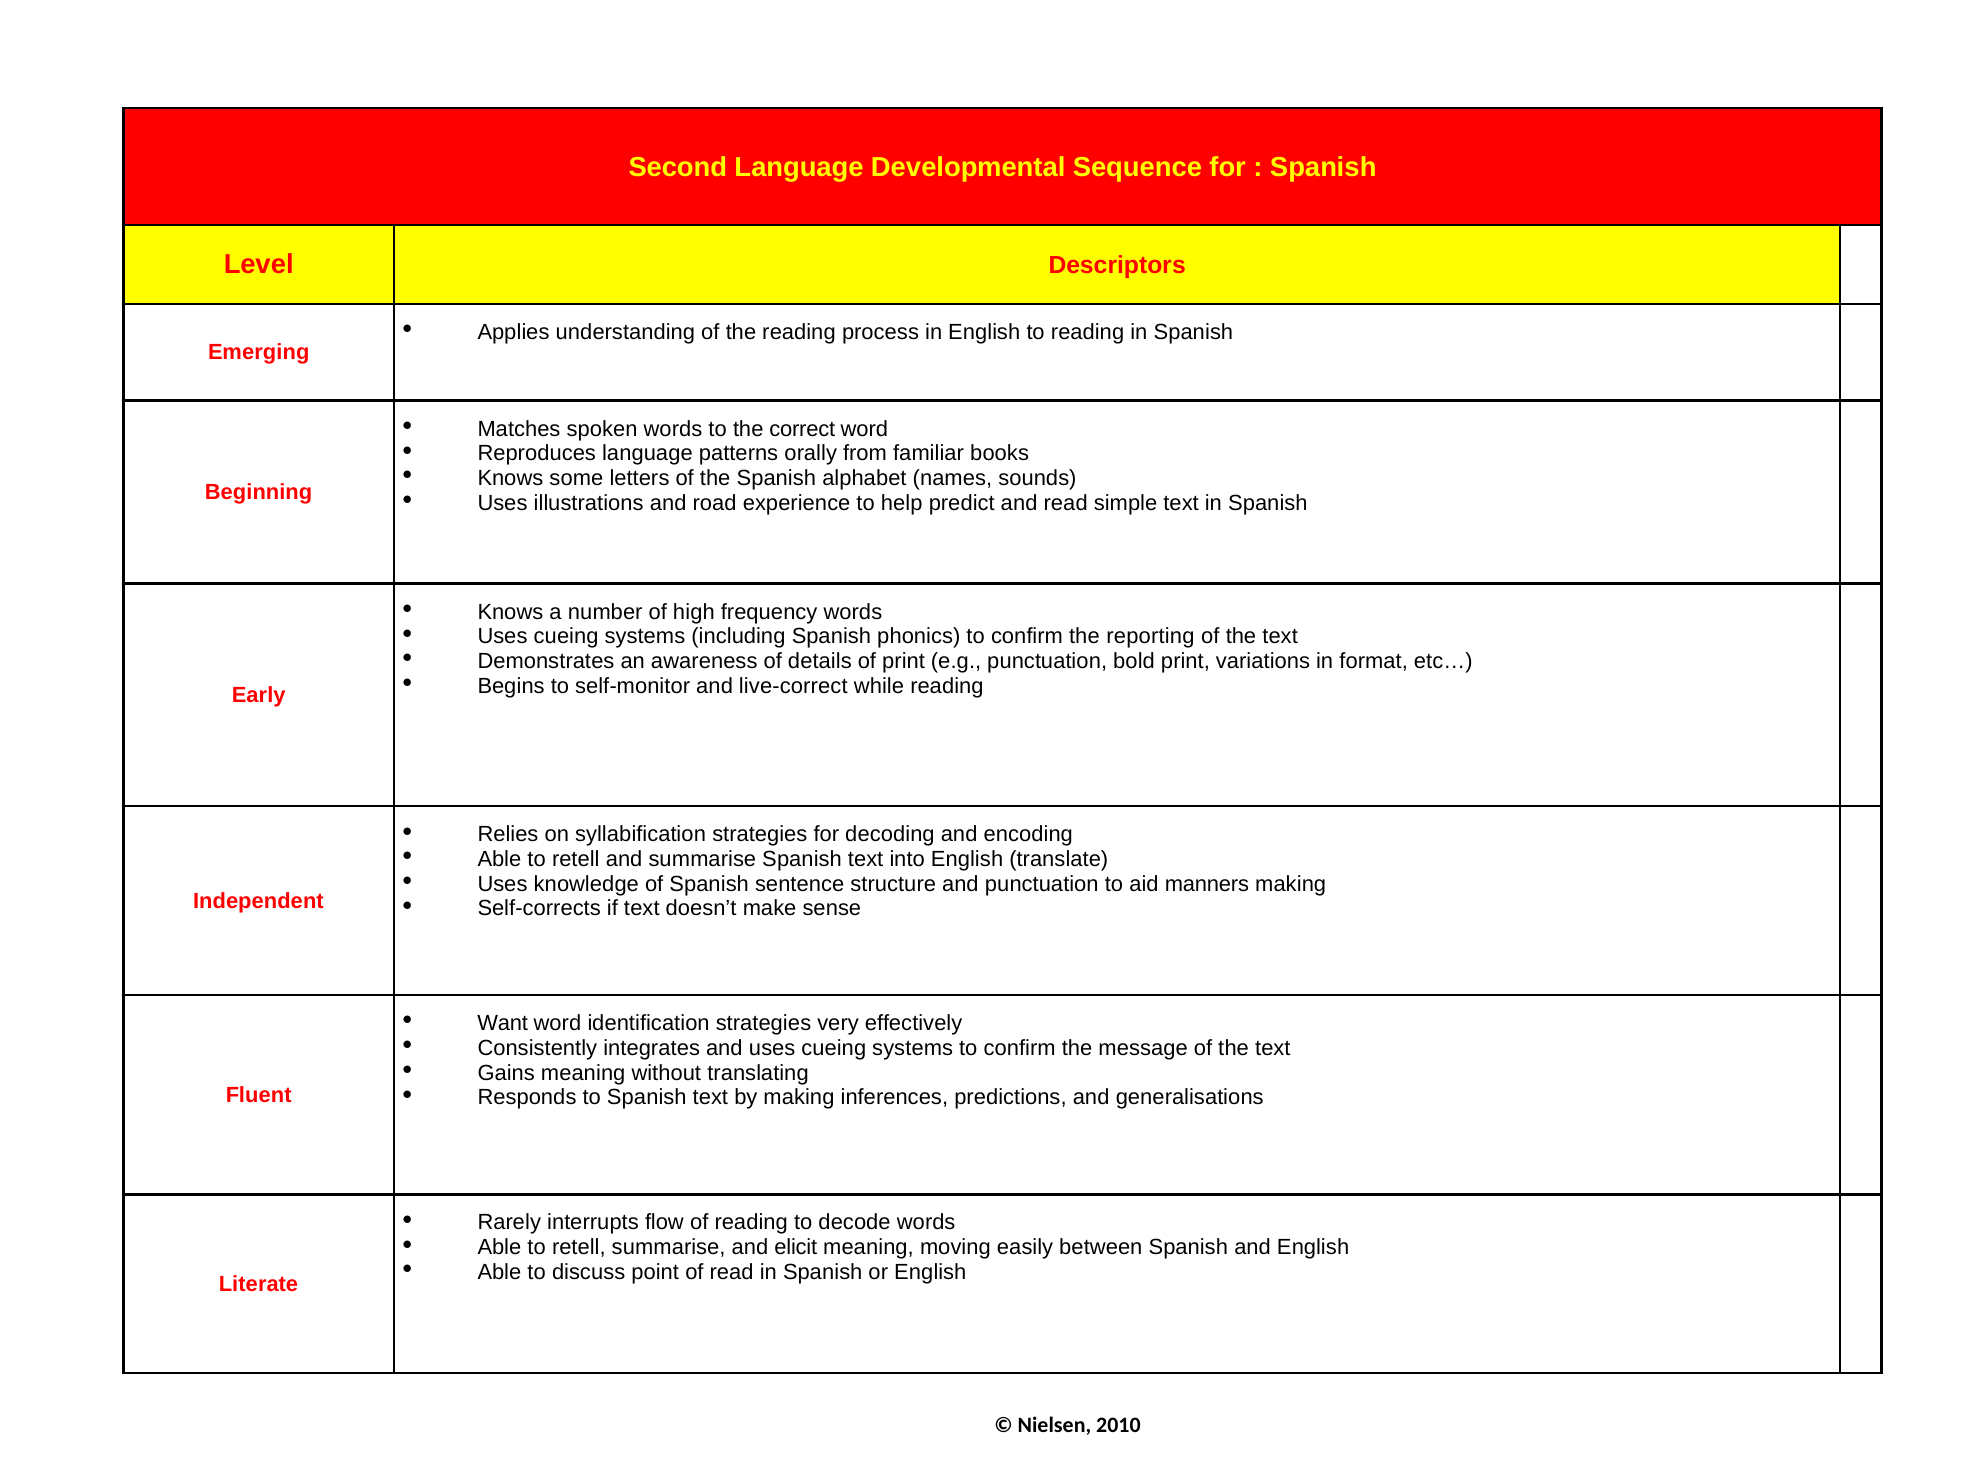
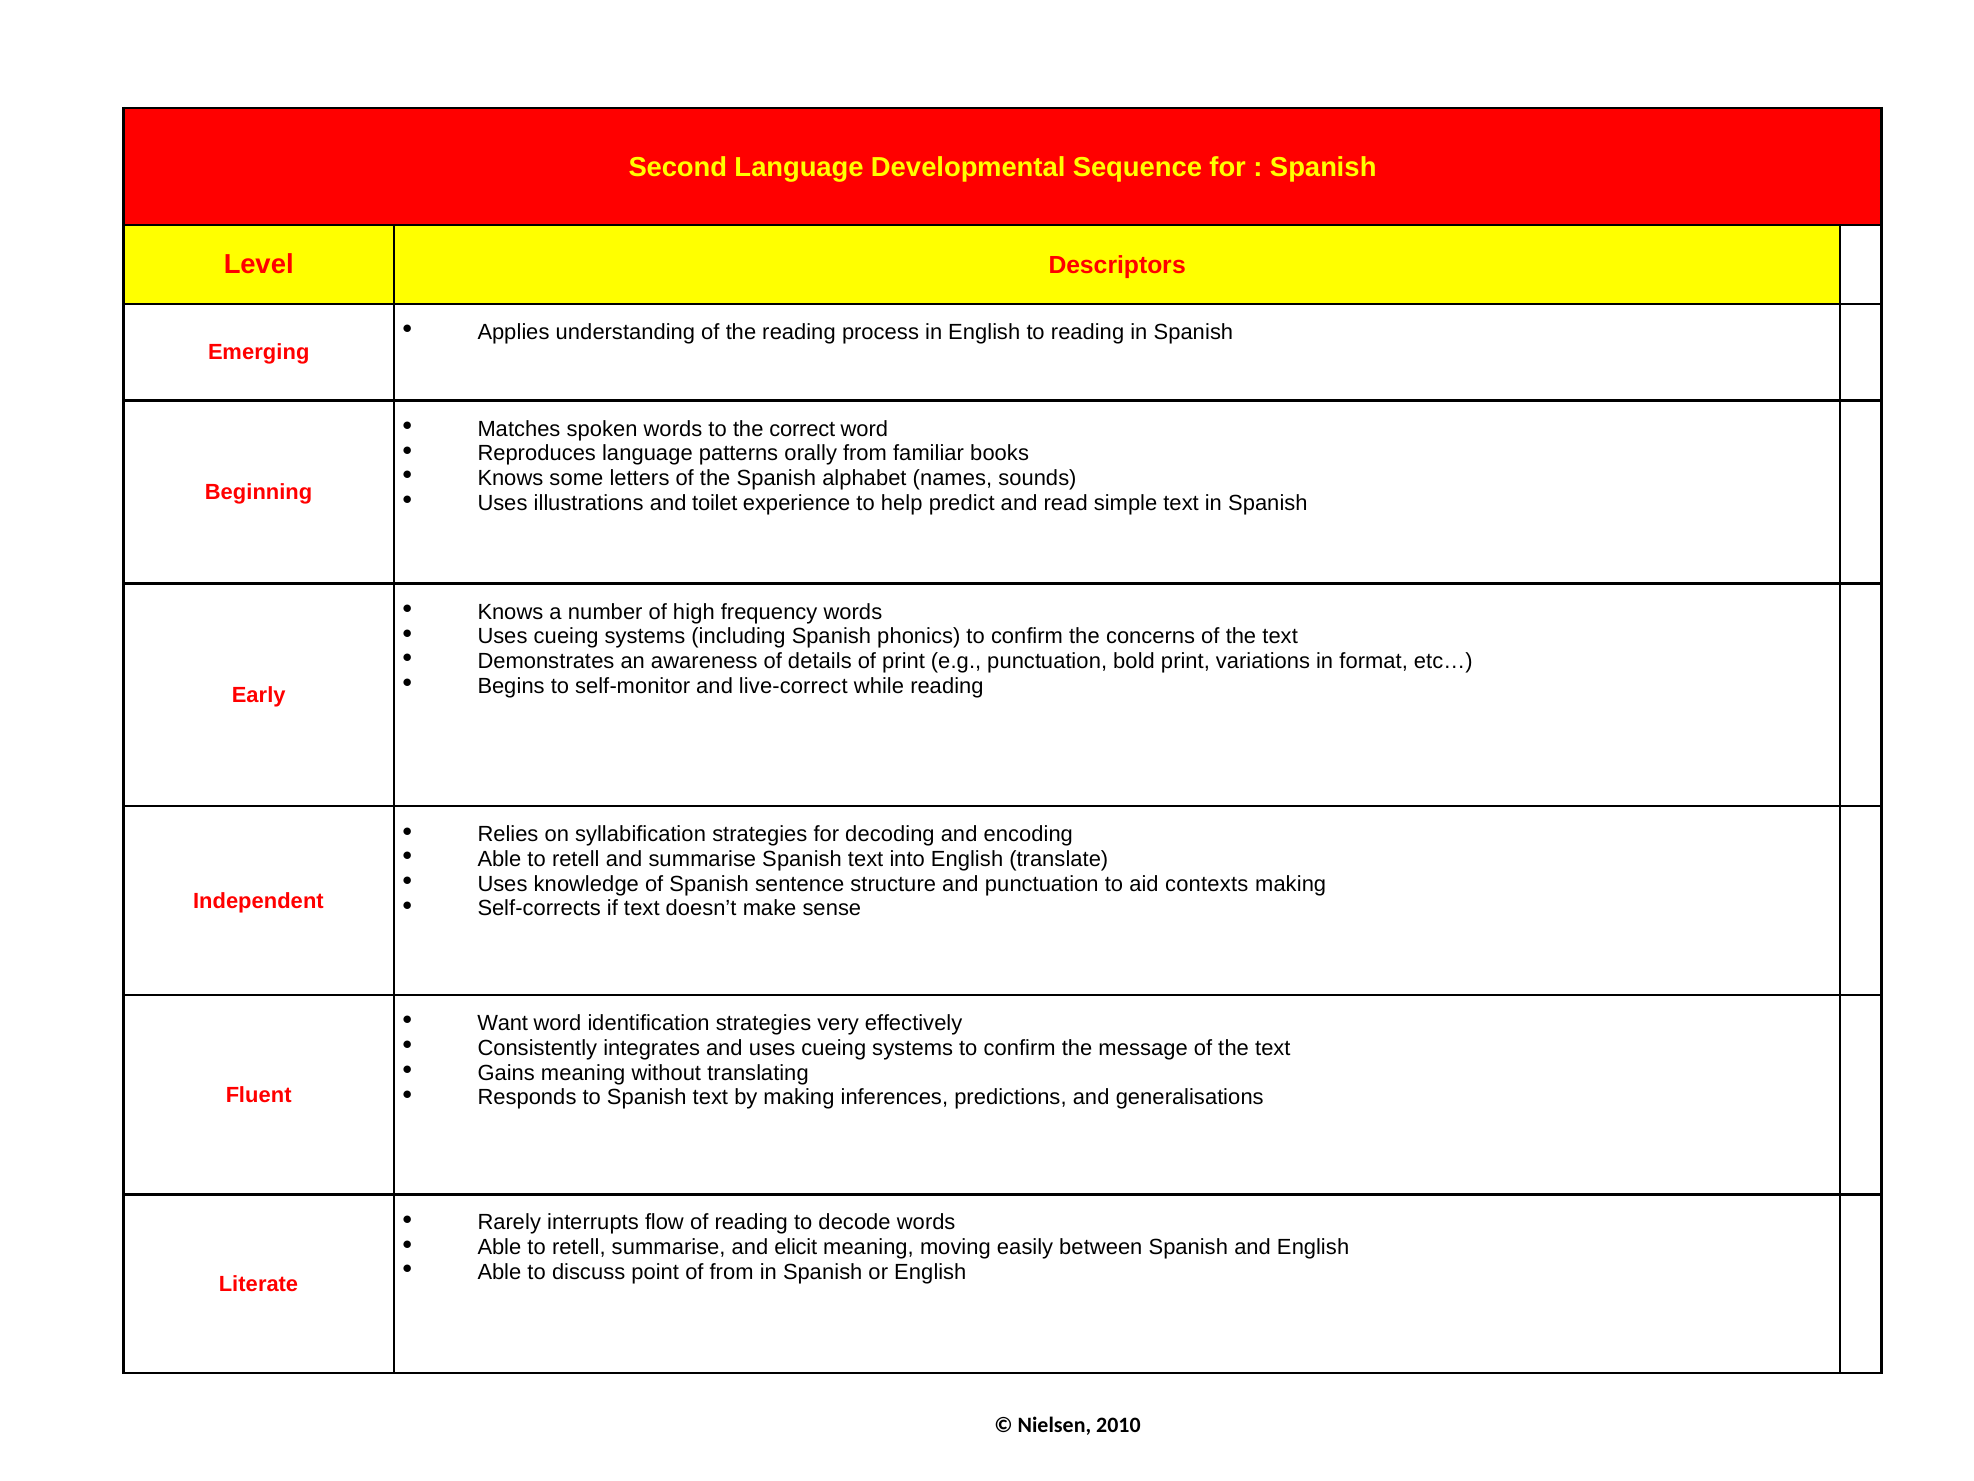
road: road -> toilet (715, 503)
reporting: reporting -> concerns (1151, 636)
manners: manners -> contexts (1207, 884)
of read: read -> from (732, 1272)
